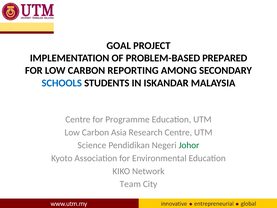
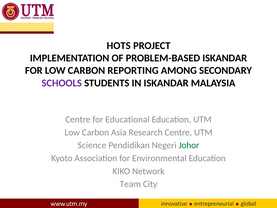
GOAL: GOAL -> HOTS (119, 46)
PROBLEM-BASED PREPARED: PREPARED -> ISKANDAR (225, 58)
SCHOOLS colour: blue -> purple (62, 83)
Programme: Programme -> Educational (127, 119)
